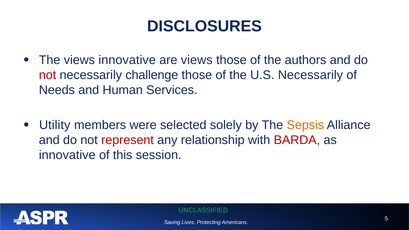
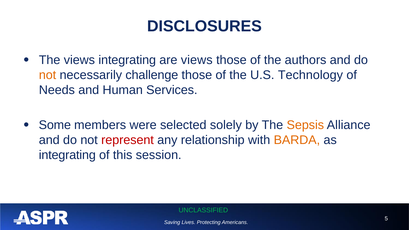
views innovative: innovative -> integrating (127, 60)
not colour: red -> orange (48, 75)
U.S Necessarily: Necessarily -> Technology (310, 75)
Utility: Utility -> Some (55, 125)
BARDA colour: red -> orange (297, 140)
innovative: innovative -> integrating (67, 155)
